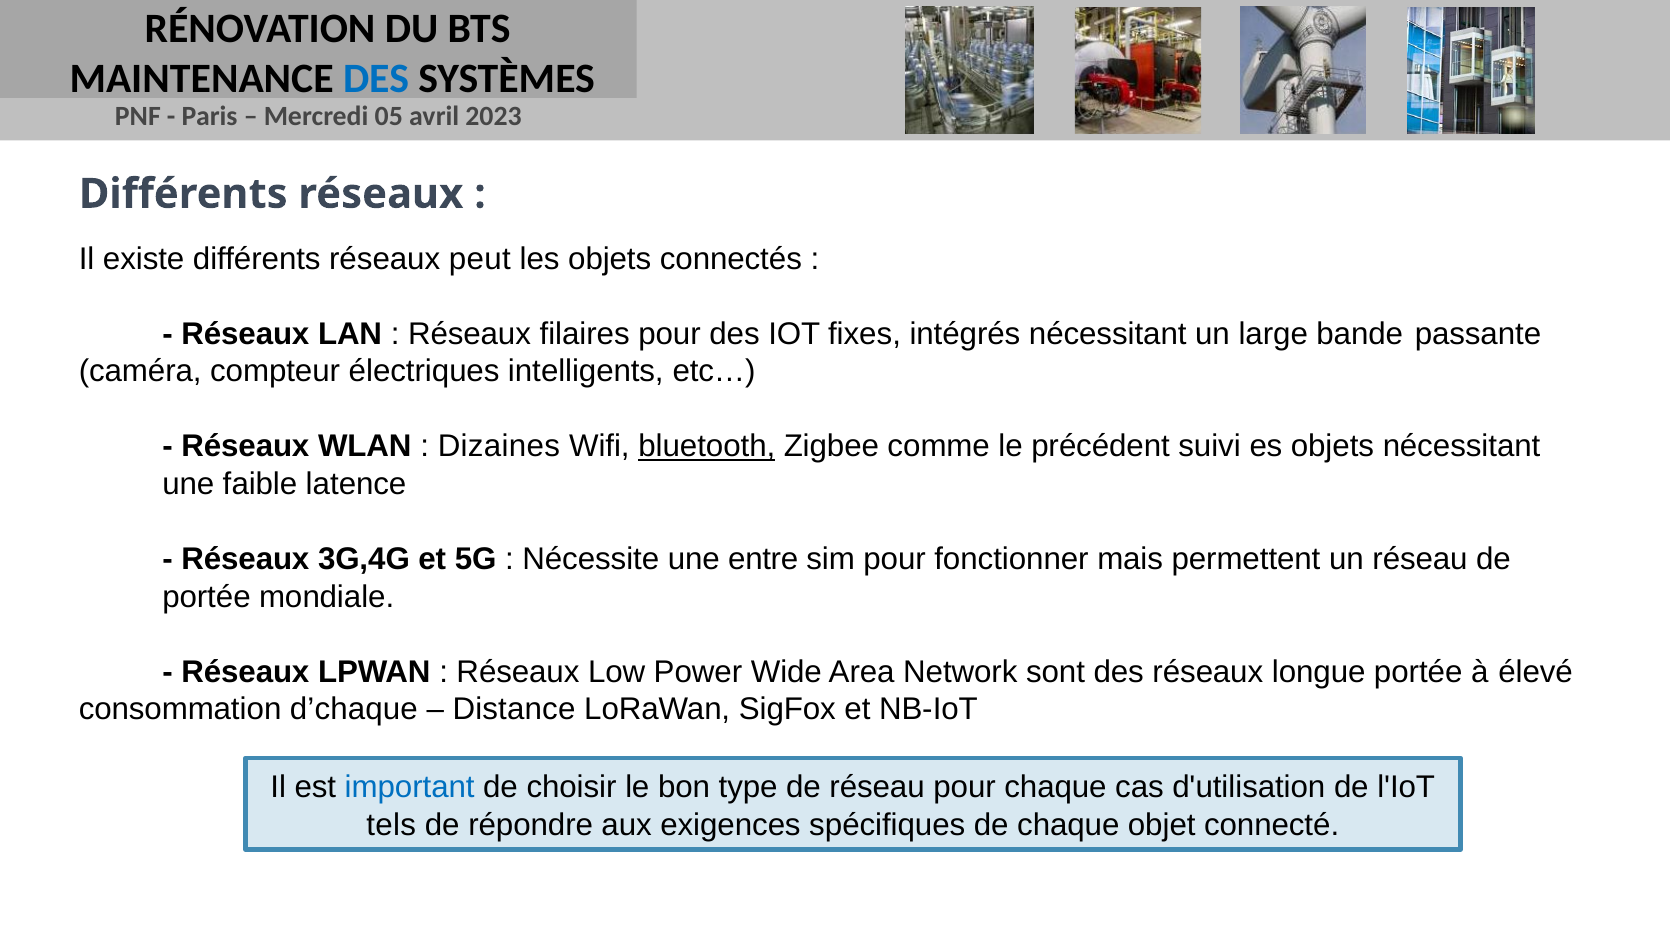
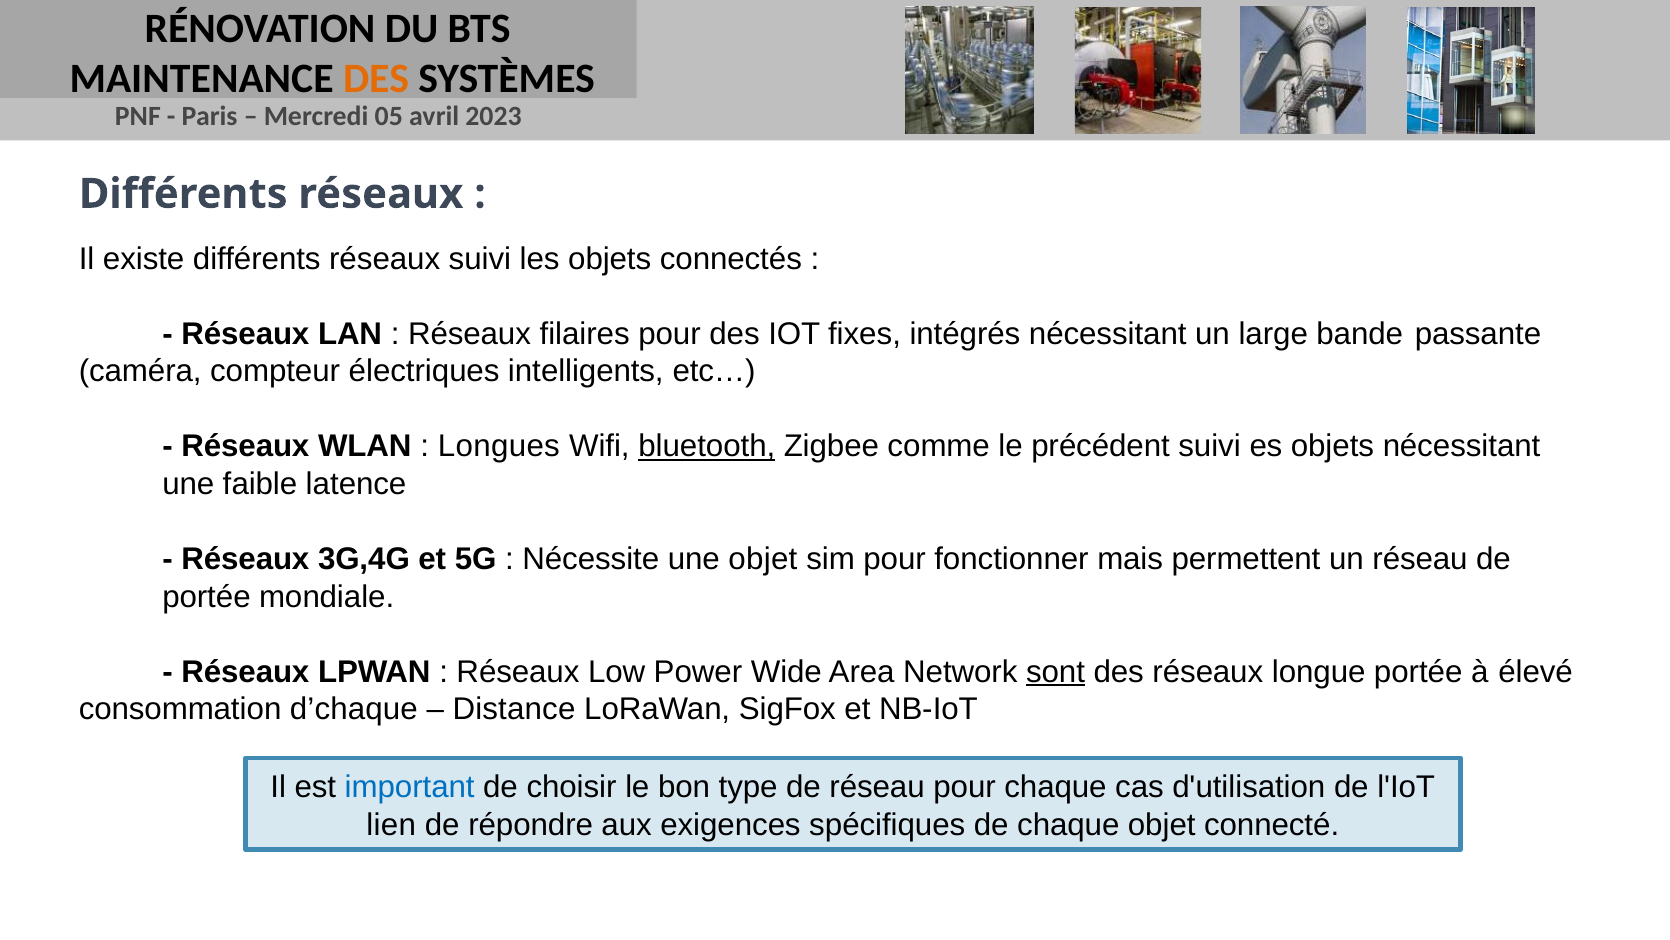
DES colour: blue -> orange (376, 79)
réseaux peut: peut -> suivi (480, 259)
Dizaines: Dizaines -> Longues (499, 446)
une entre: entre -> objet (763, 559)
sont underline: none -> present (1056, 672)
tels: tels -> lien (391, 824)
